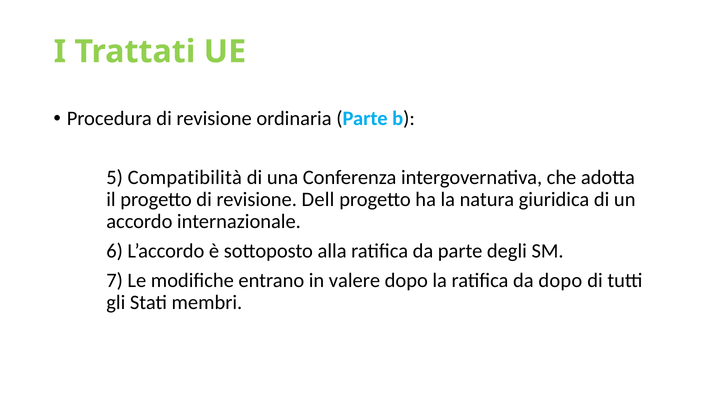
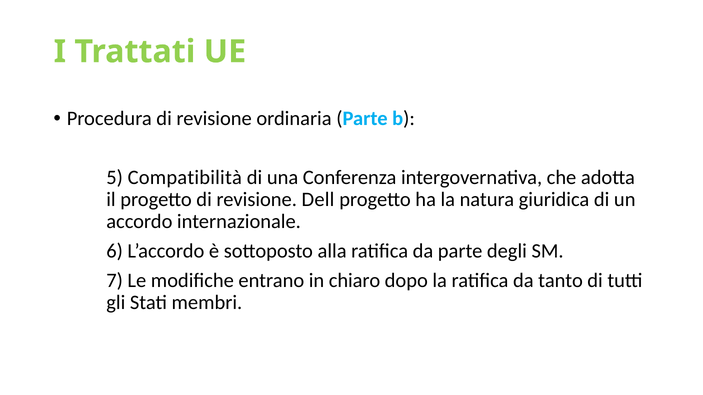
valere: valere -> chiaro (355, 281)
da dopo: dopo -> tanto (561, 281)
